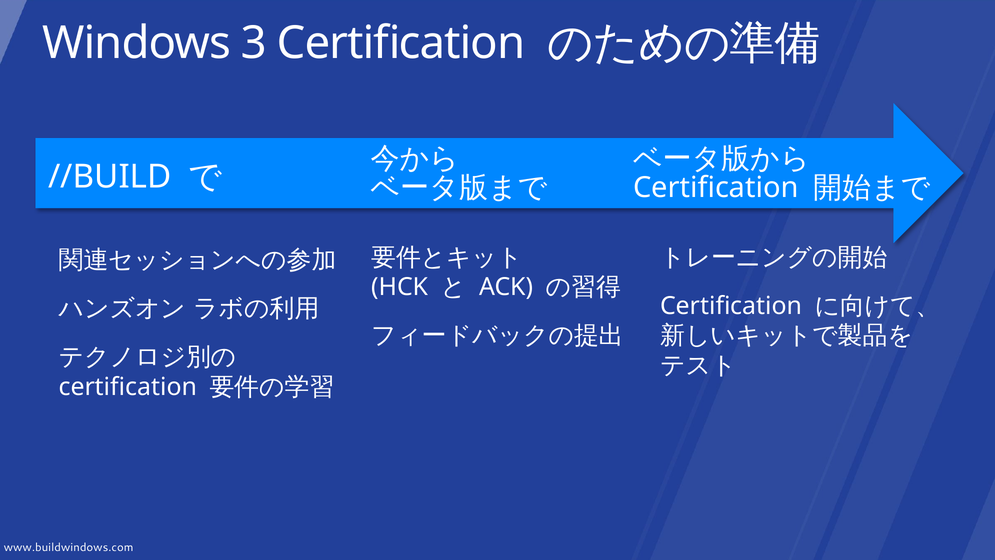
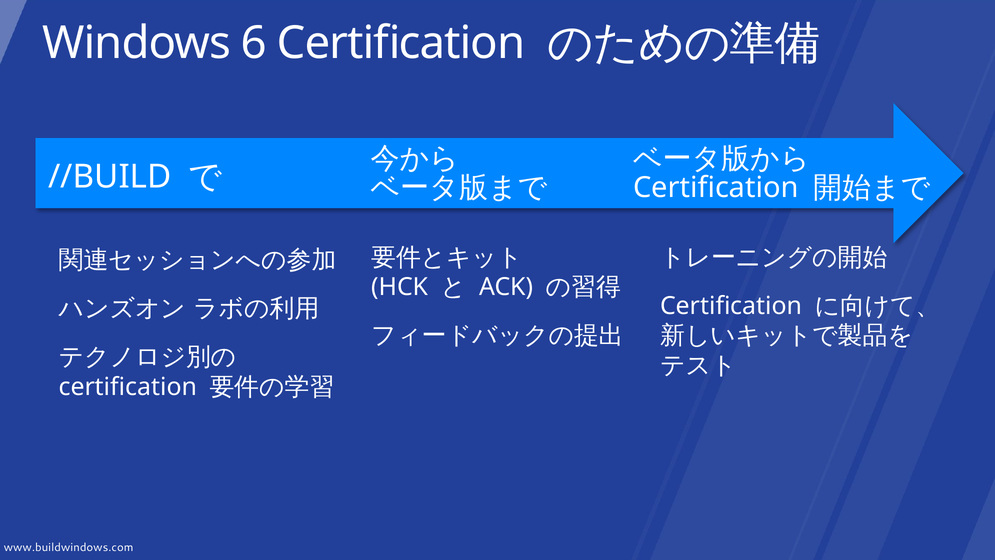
3: 3 -> 6 (254, 43)
